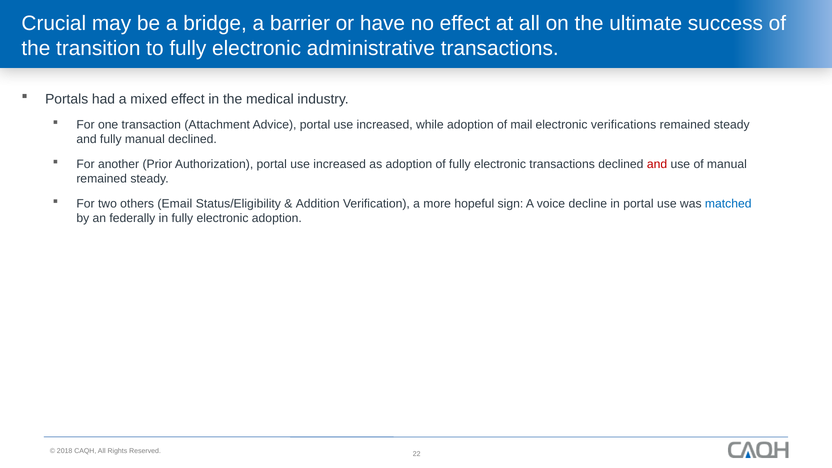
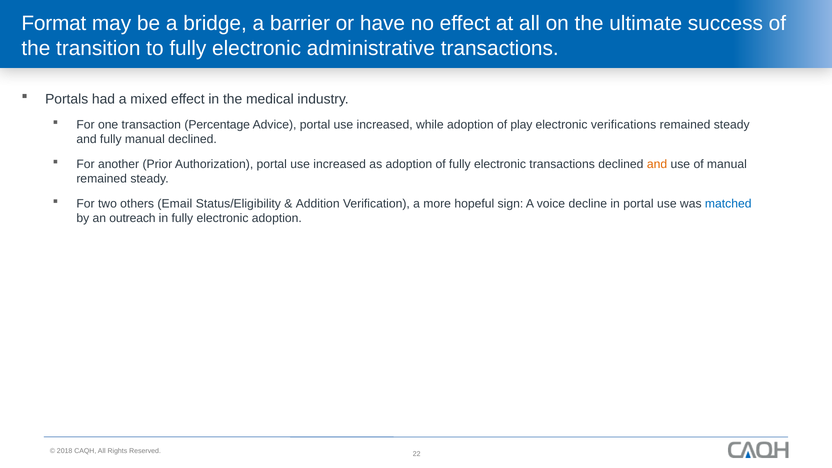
Crucial: Crucial -> Format (54, 23)
Attachment: Attachment -> Percentage (217, 125)
mail: mail -> play (521, 125)
and colour: red -> orange (657, 164)
federally: federally -> outreach (132, 218)
